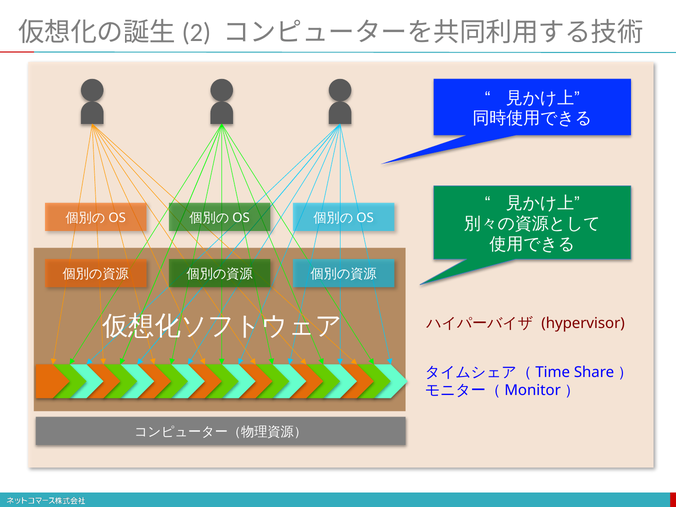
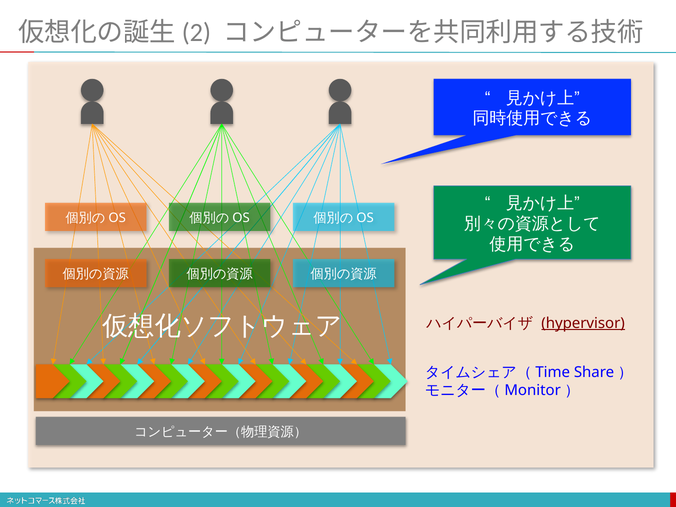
hypervisor underline: none -> present (583, 323)
